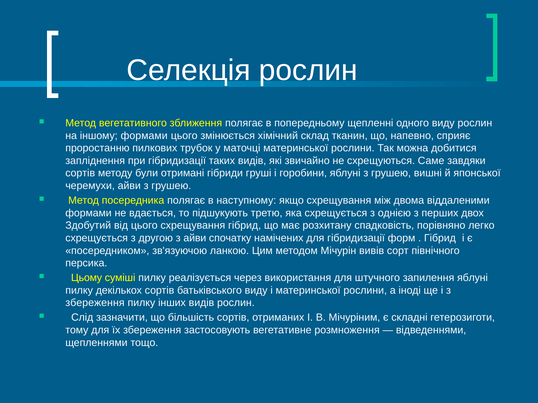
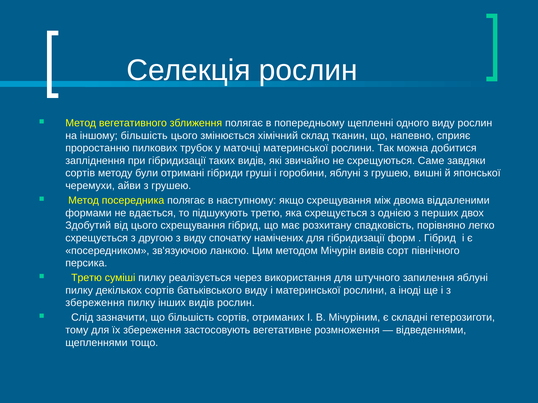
іншому формами: формами -> більшість (144, 136)
з айви: айви -> виду (195, 238)
Цьому: Цьому -> Третю (87, 278)
